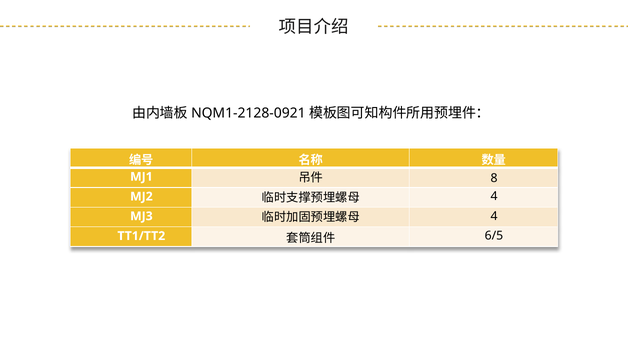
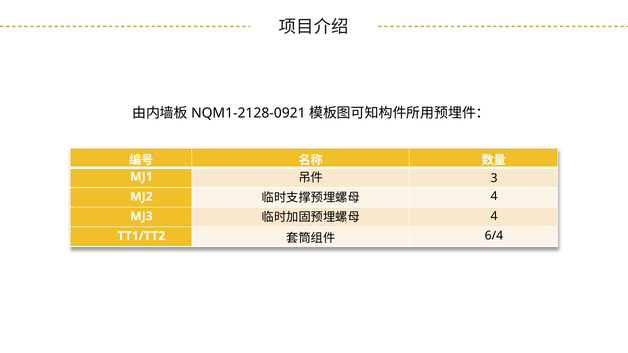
8: 8 -> 3 (494, 178)
6/5: 6/5 -> 6/4 (494, 236)
